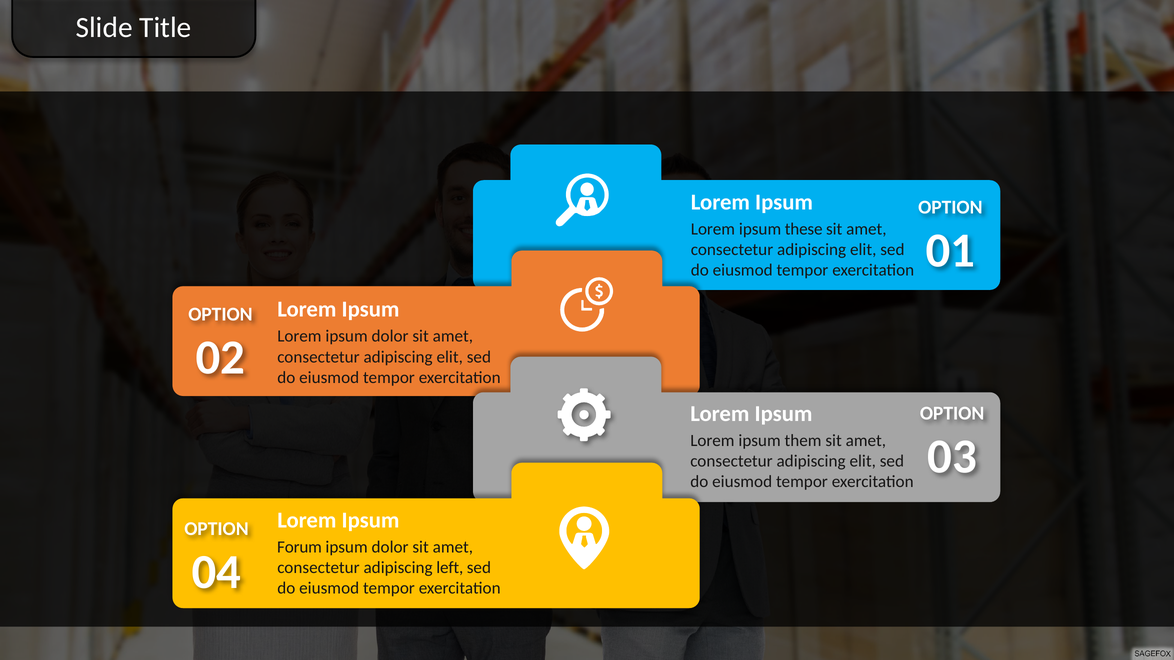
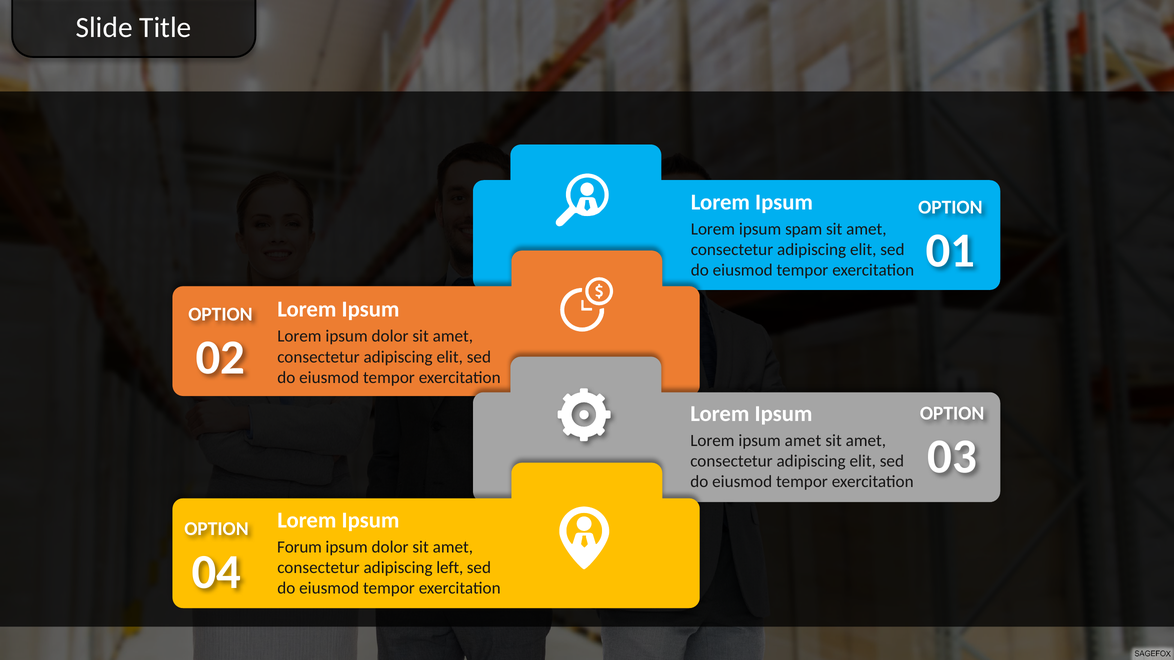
these: these -> spam (804, 229)
ipsum them: them -> amet (803, 441)
